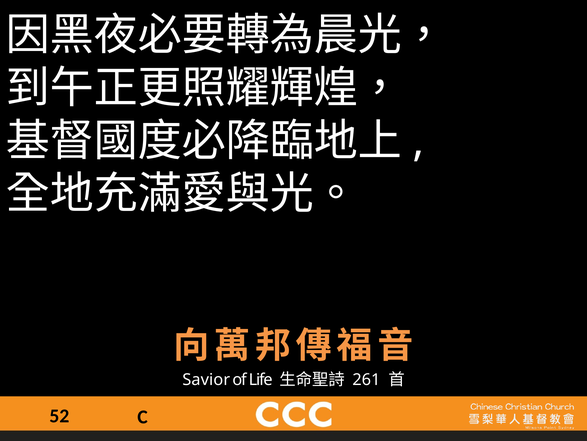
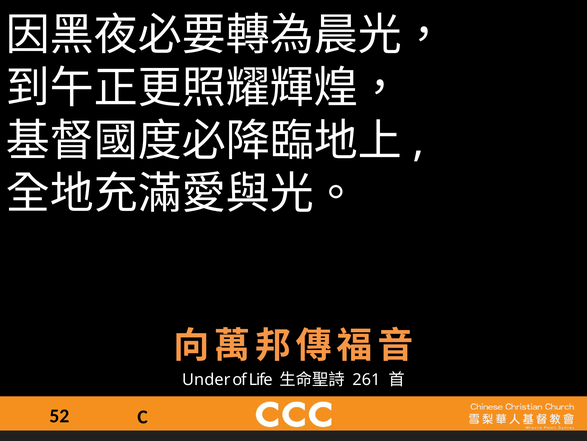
Savior: Savior -> Under (206, 379)
